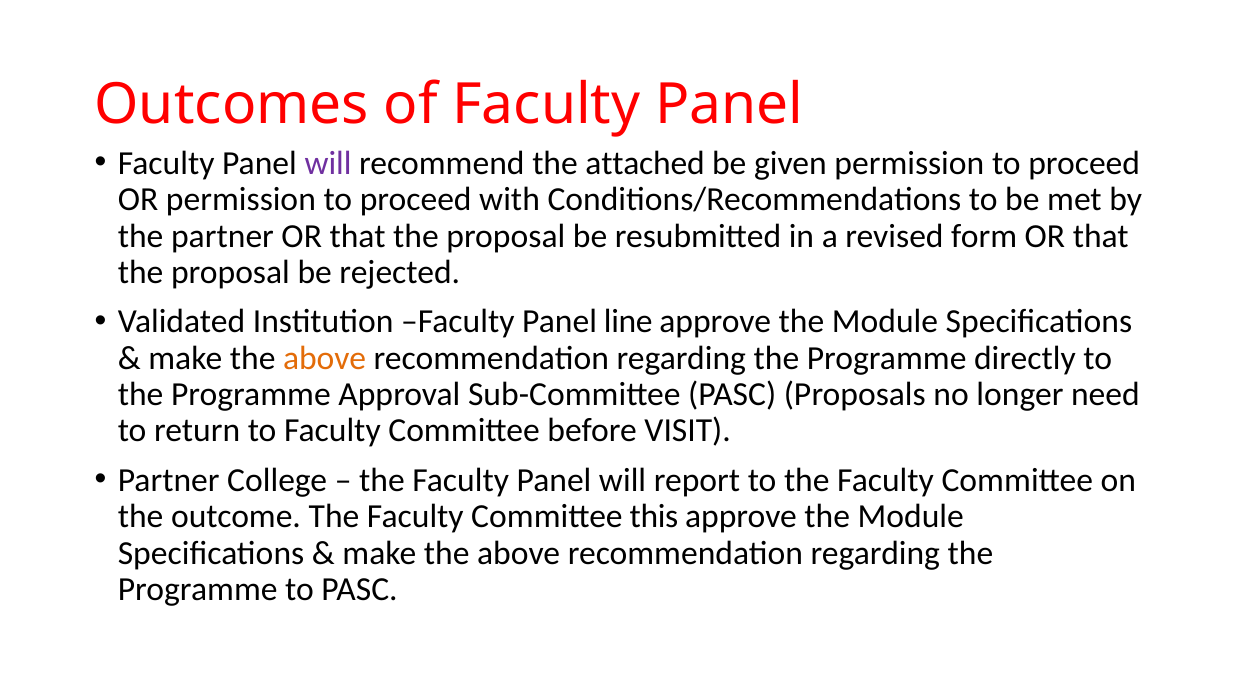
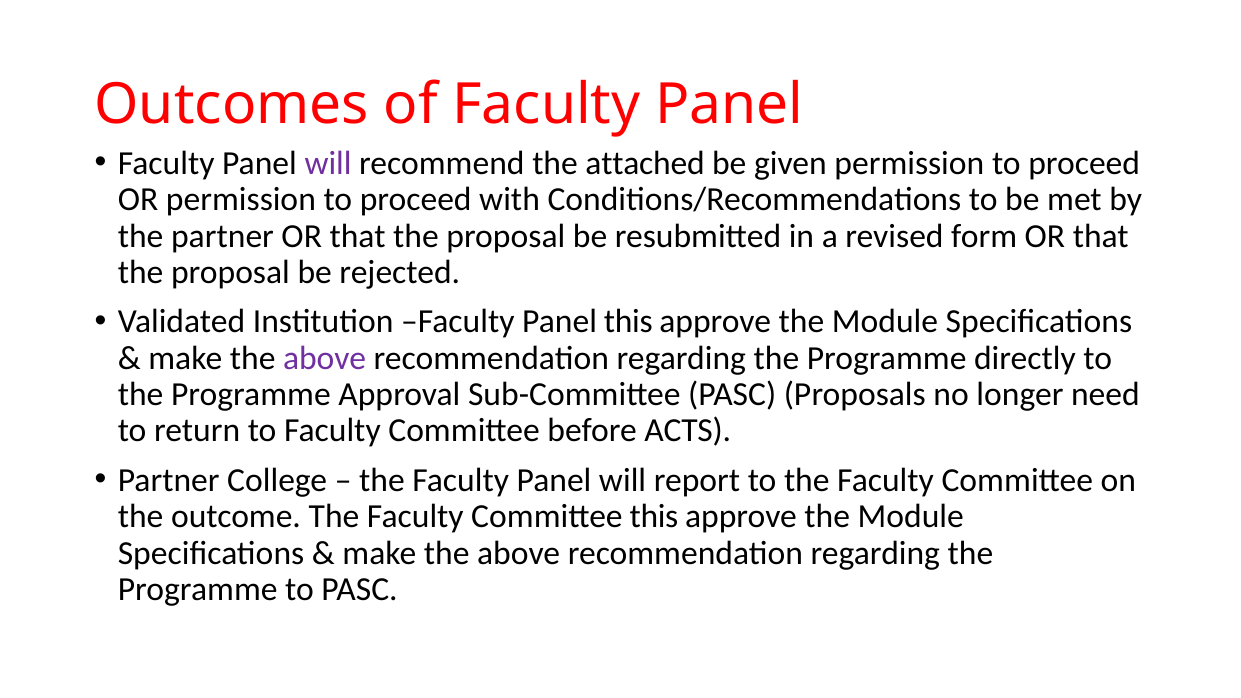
Panel line: line -> this (628, 322)
above colour: orange -> purple (325, 358)
VISIT: VISIT -> ACTS (688, 431)
